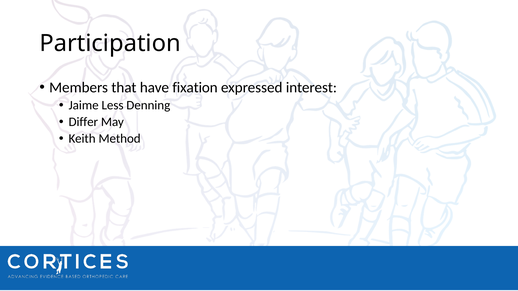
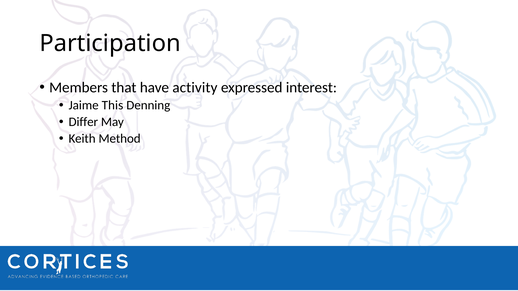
fixation: fixation -> activity (195, 88)
Less: Less -> This (112, 105)
